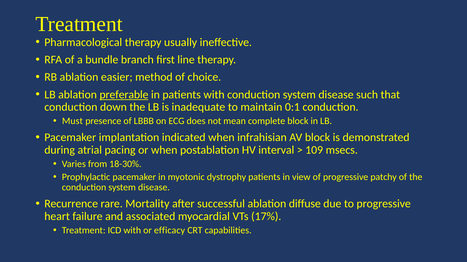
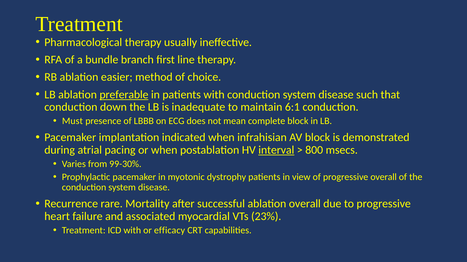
0:1: 0:1 -> 6:1 (292, 107)
interval underline: none -> present (276, 150)
109: 109 -> 800 (314, 150)
18-30%: 18-30% -> 99-30% (125, 164)
progressive patchy: patchy -> overall (384, 177)
ablation diffuse: diffuse -> overall (305, 204)
17%: 17% -> 23% (266, 217)
